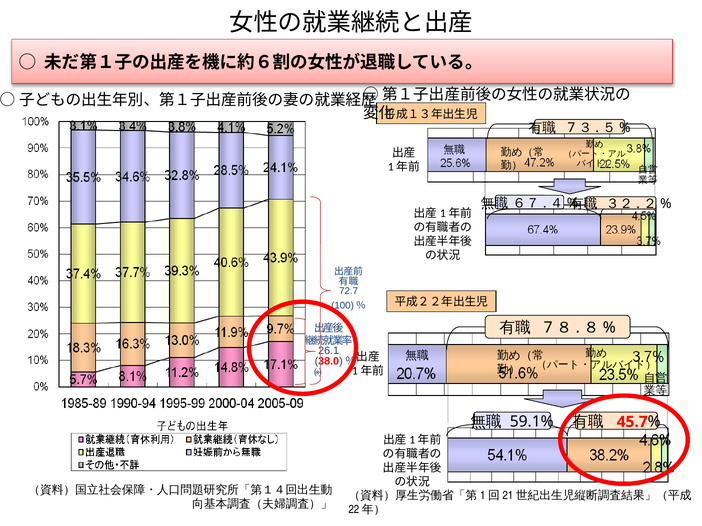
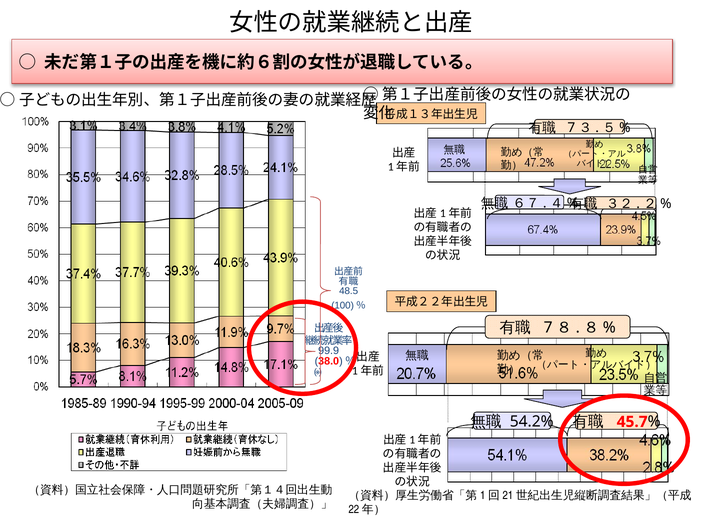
72.7: 72.7 -> 48.5 (349, 291)
26.1: 26.1 -> 99.9 (329, 351)
59.1%: 59.1% -> 54.2% (532, 422)
